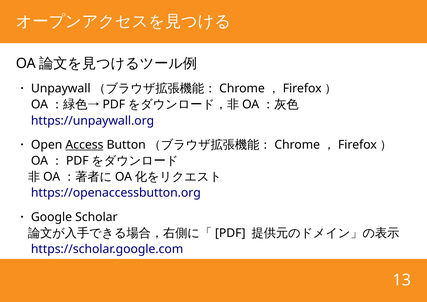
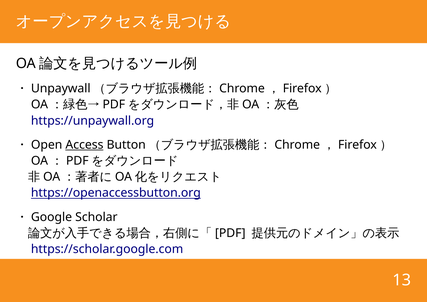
https://openaccessbutton.org underline: none -> present (116, 193)
